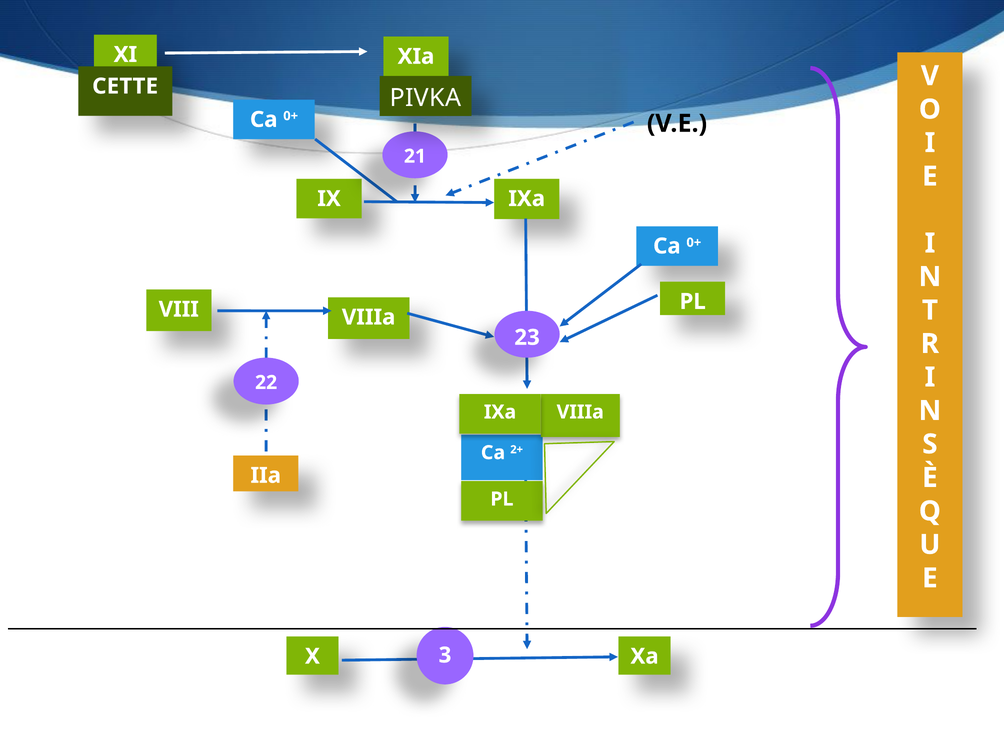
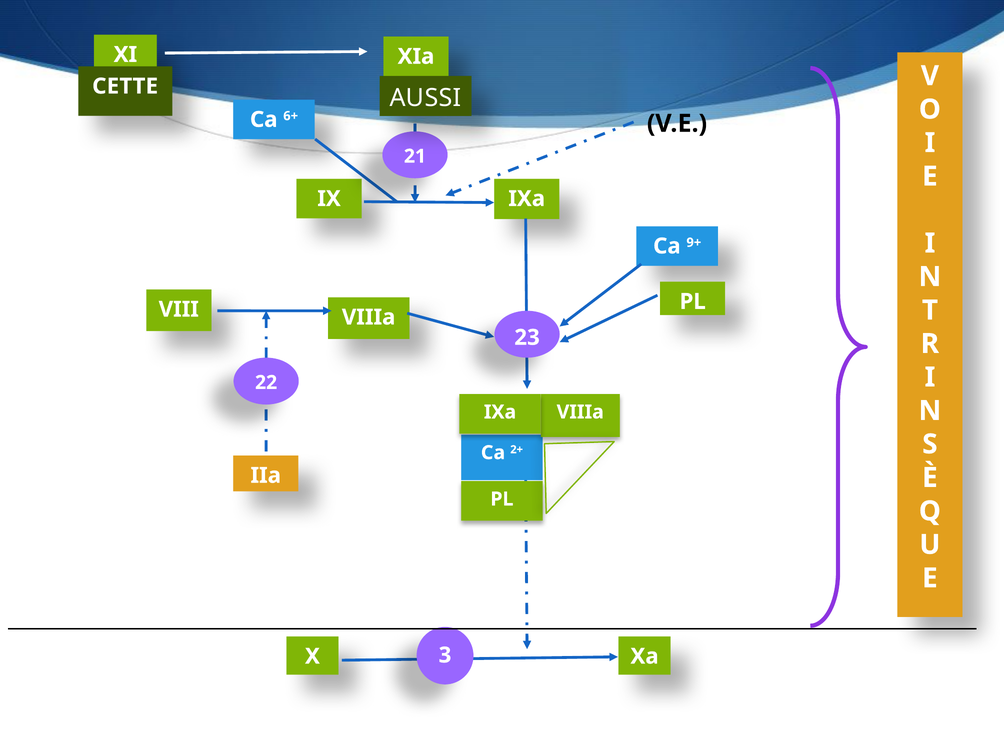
PIVKA: PIVKA -> AUSSI (425, 98)
0+: 0+ -> 6+ (291, 116)
0+: 0+ -> 9+ (694, 243)
